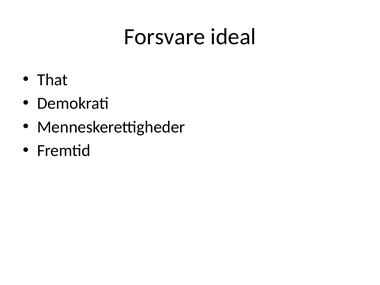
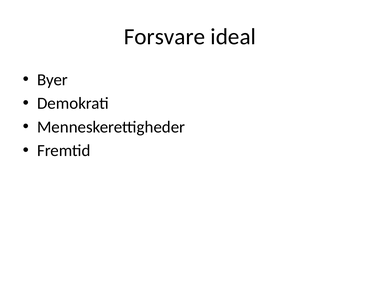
That: That -> Byer (52, 80)
